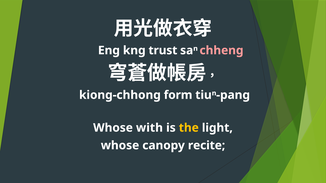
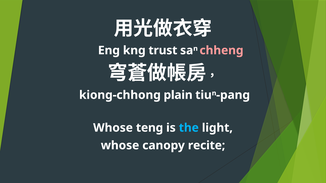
form: form -> plain (178, 95)
with: with -> teng (150, 128)
the colour: yellow -> light blue (189, 128)
